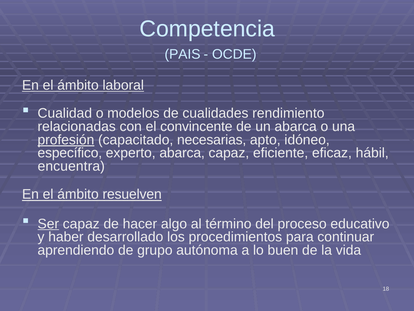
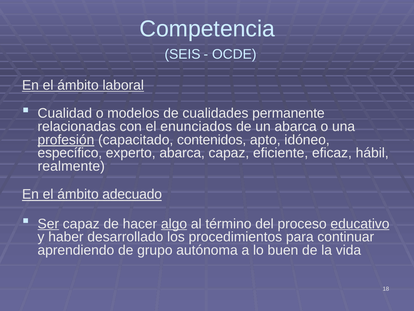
PAIS: PAIS -> SEIS (183, 54)
rendimiento: rendimiento -> permanente (288, 113)
convincente: convincente -> enunciados (196, 126)
necesarias: necesarias -> contenidos (212, 140)
encuentra: encuentra -> realmente (71, 166)
resuelven: resuelven -> adecuado (132, 194)
algo underline: none -> present (174, 223)
educativo underline: none -> present (360, 223)
